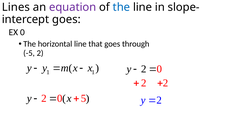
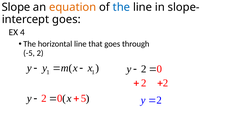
Lines: Lines -> Slope (16, 7)
equation colour: purple -> orange (73, 7)
EX 0: 0 -> 4 (22, 32)
